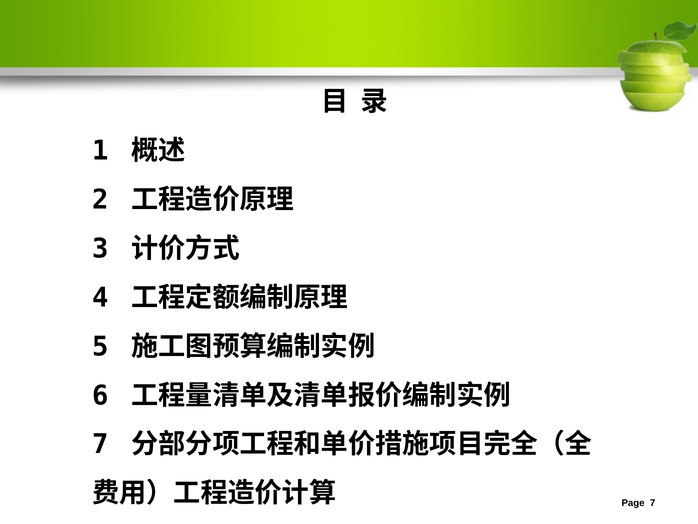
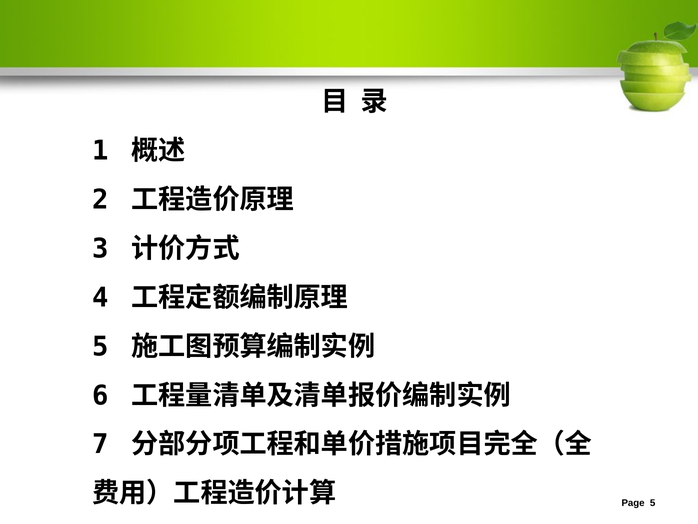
7: 7 -> 5 (653, 503)
